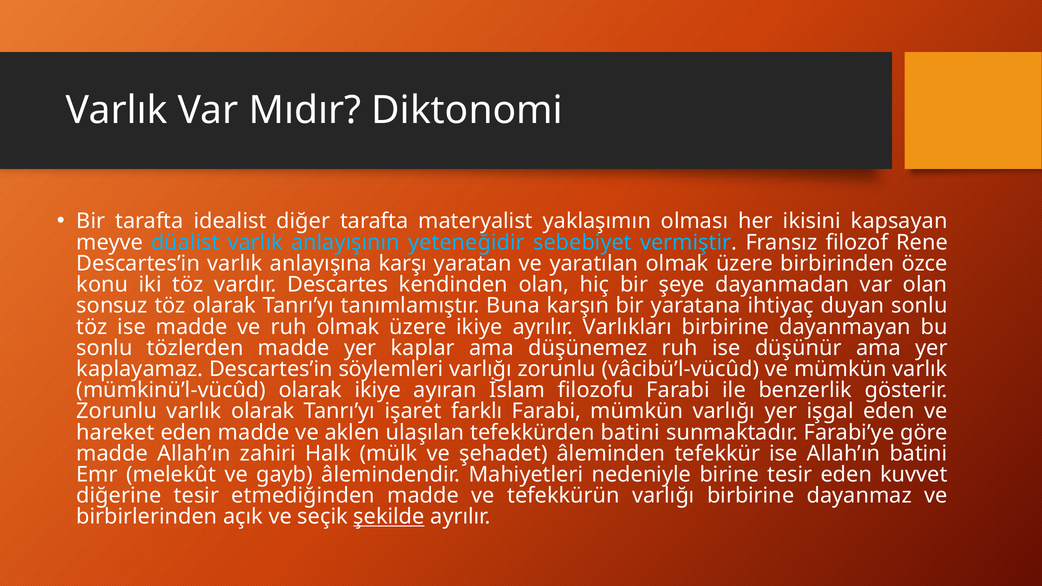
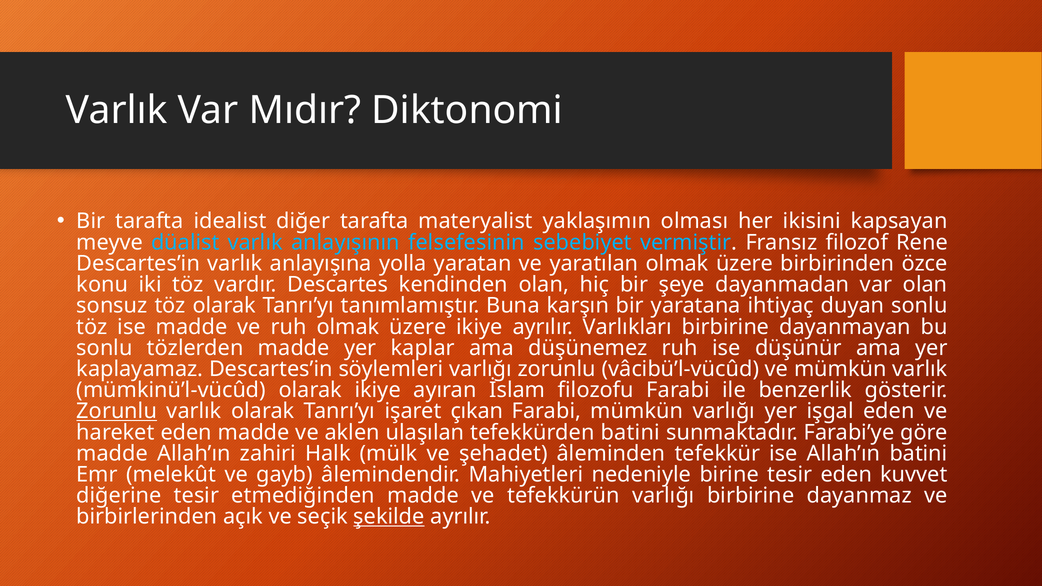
yeteneğidir: yeteneğidir -> felsefesinin (467, 242)
karşı: karşı -> yolla (403, 264)
Zorunlu underline: none -> present (117, 411)
farklı: farklı -> çıkan (477, 411)
